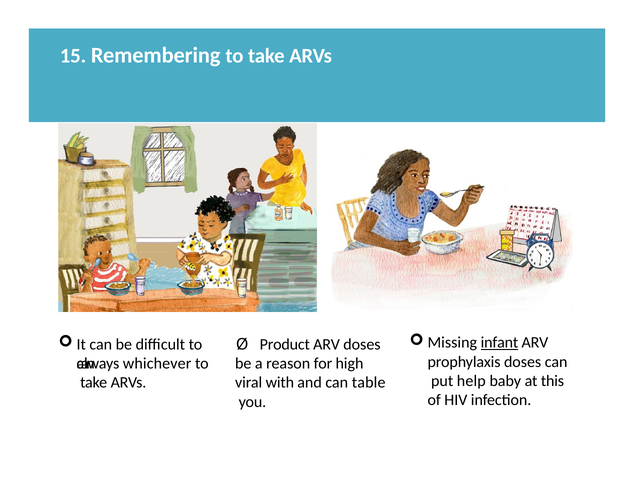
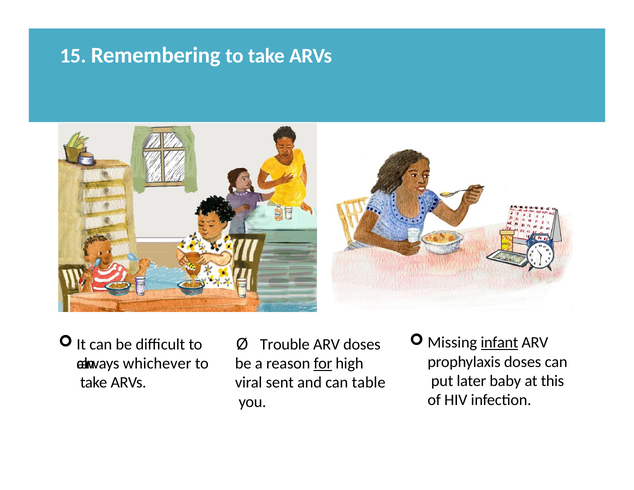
Product: Product -> Trouble (285, 344)
for underline: none -> present (323, 363)
help: help -> later (471, 381)
with: with -> sent (280, 383)
